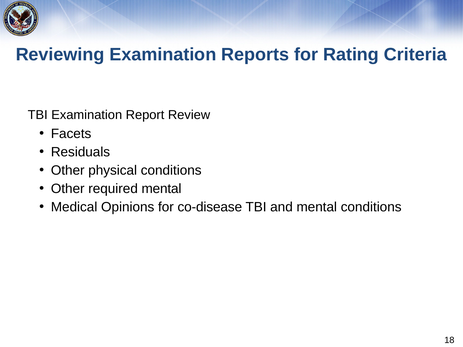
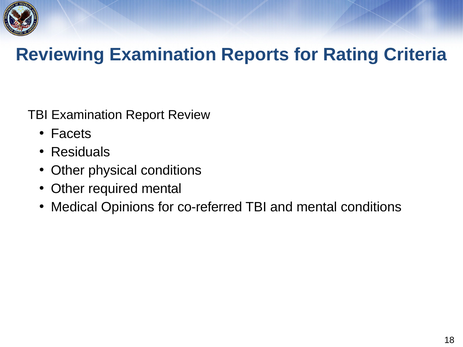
co-disease: co-disease -> co-referred (210, 207)
